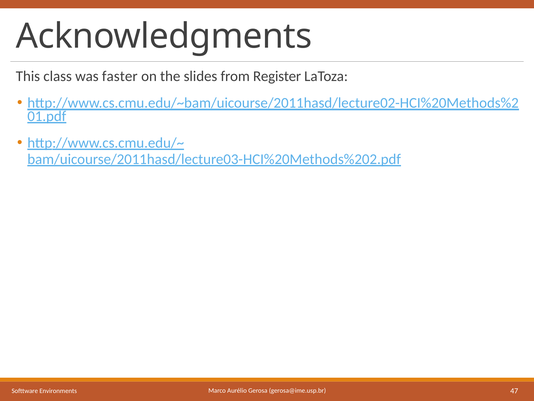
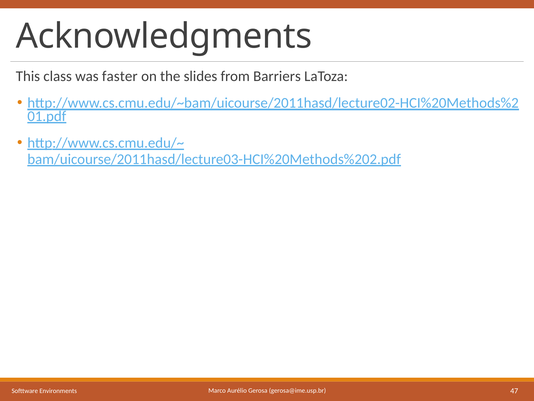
Register: Register -> Barriers (277, 76)
